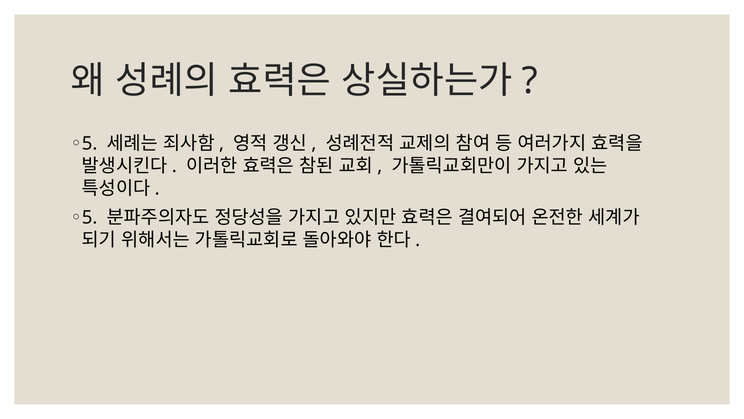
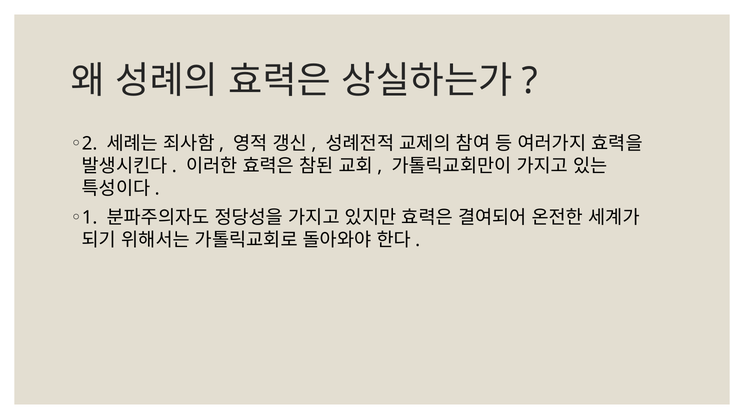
5: 5 -> 2 (90, 144)
5: 5 -> 1 (90, 218)
